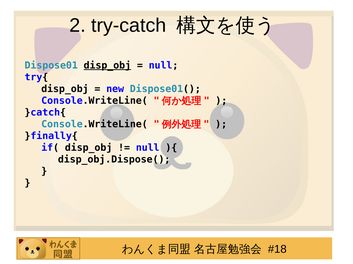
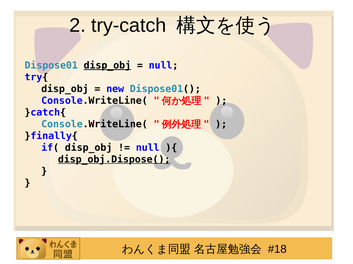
disp_obj.Dispose( underline: none -> present (114, 160)
